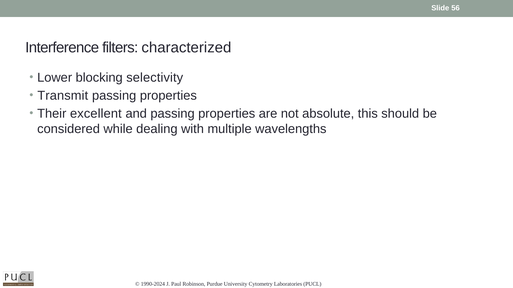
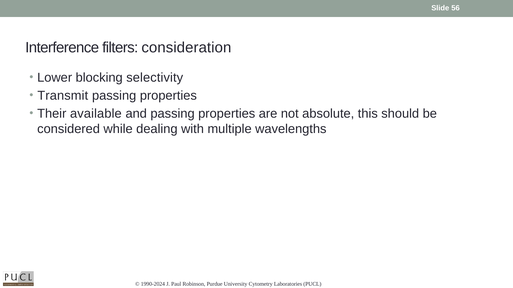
characterized: characterized -> consideration (186, 48)
excellent: excellent -> available (96, 114)
